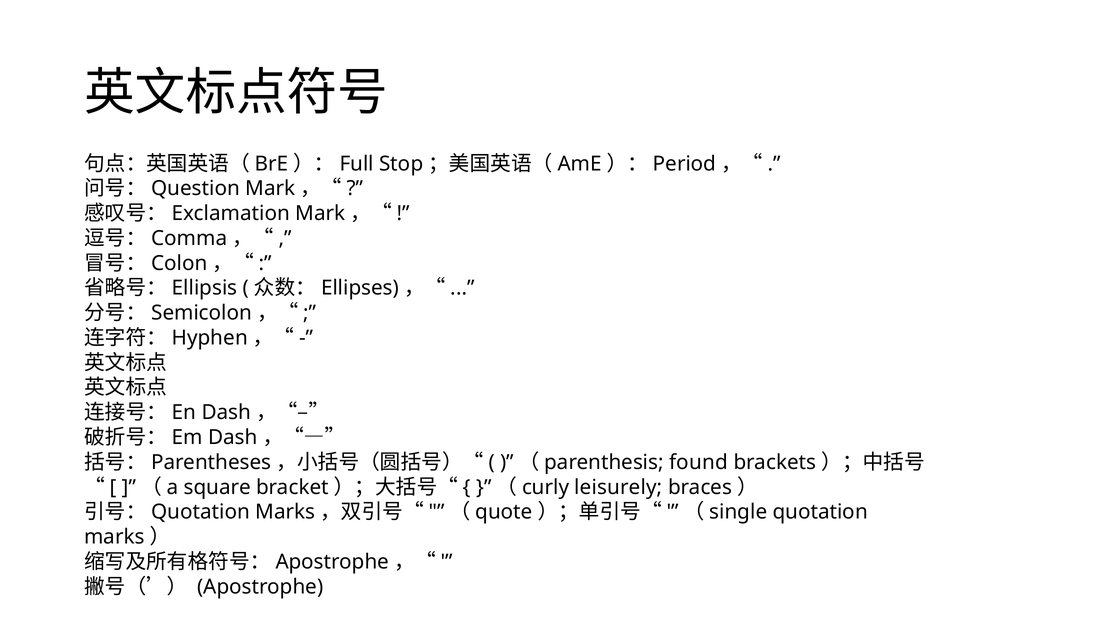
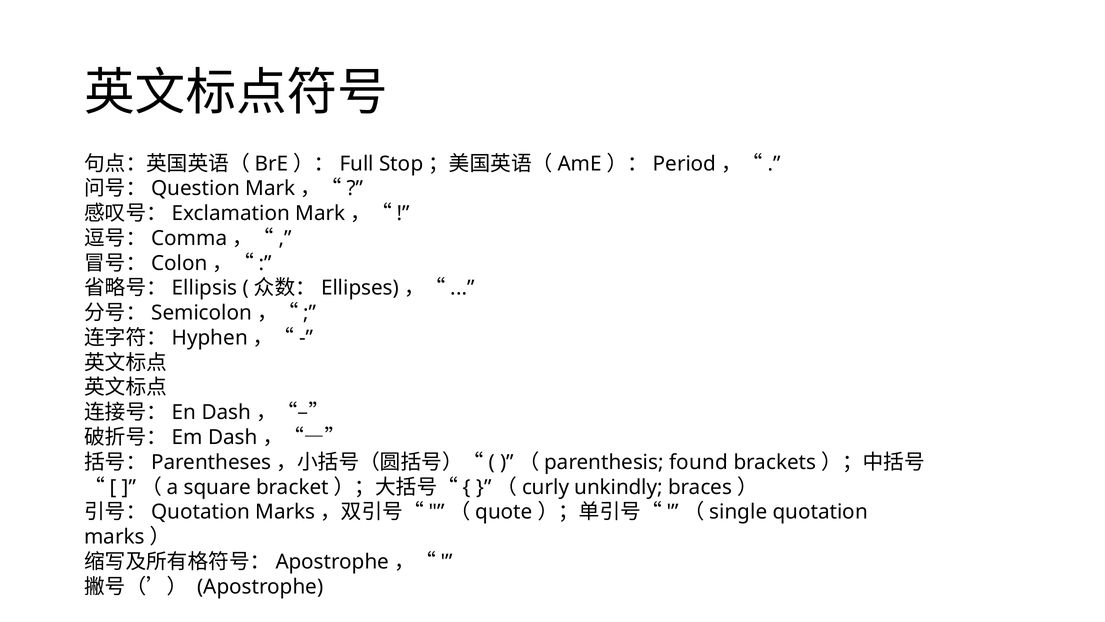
leisurely: leisurely -> unkindly (619, 487)
